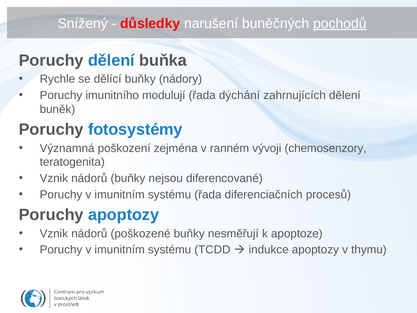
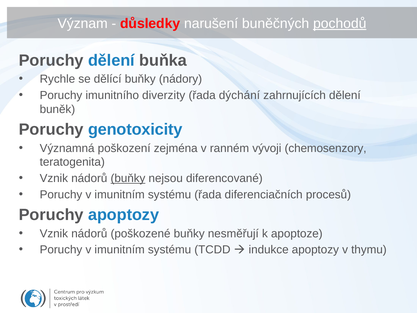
Snížený: Snížený -> Význam (83, 24)
modulují: modulují -> diverzity (164, 95)
fotosystémy: fotosystémy -> genotoxicity (135, 129)
buňky underline: none -> present (128, 178)
